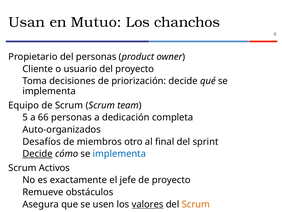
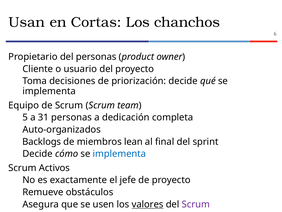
Mutuo: Mutuo -> Cortas (96, 22)
66: 66 -> 31 (43, 117)
Desafíos: Desafíos -> Backlogs (42, 141)
otro: otro -> lean (133, 141)
Decide underline: present -> none (38, 153)
Scrum colour: orange -> purple (196, 204)
